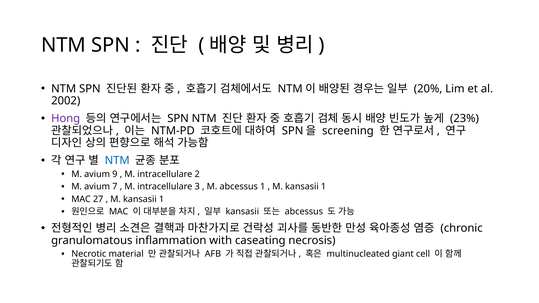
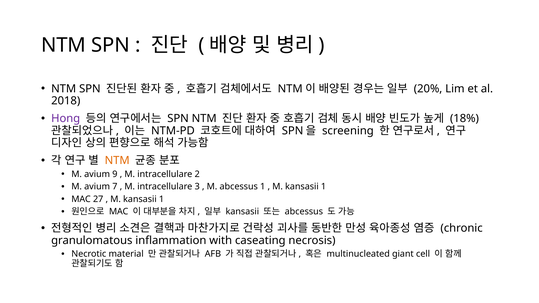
2002: 2002 -> 2018 (66, 101)
23%: 23% -> 18% (464, 119)
NTM colour: blue -> orange (117, 161)
